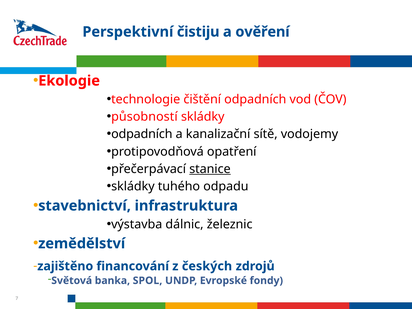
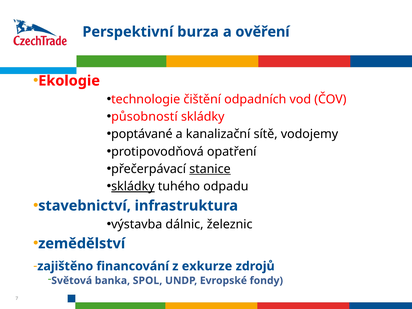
čistiju: čistiju -> burza (198, 32)
odpadních: odpadních -> poptávané (142, 134)
skládky underline: none -> present (133, 186)
českých: českých -> exkurze (207, 266)
